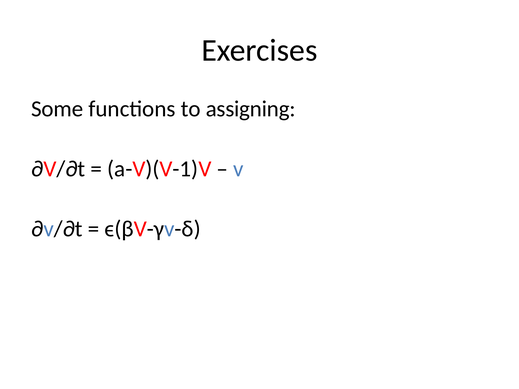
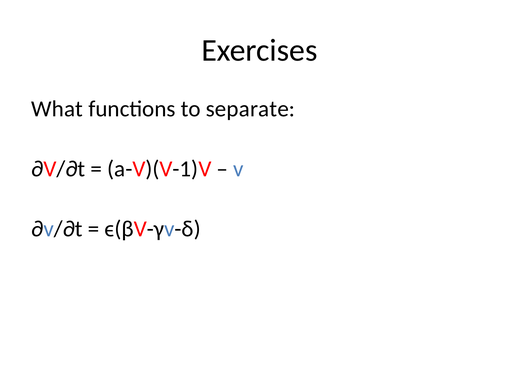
Some: Some -> What (57, 109)
assigning: assigning -> separate (250, 109)
